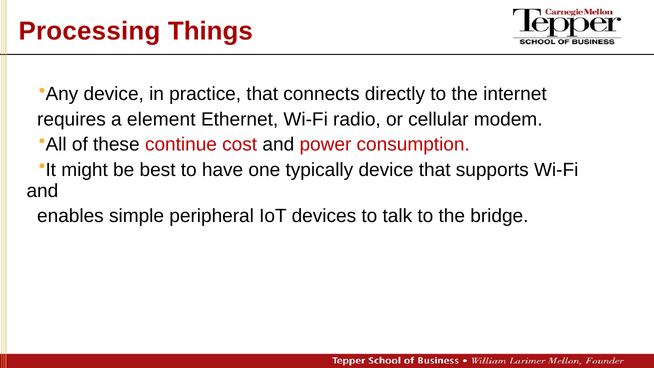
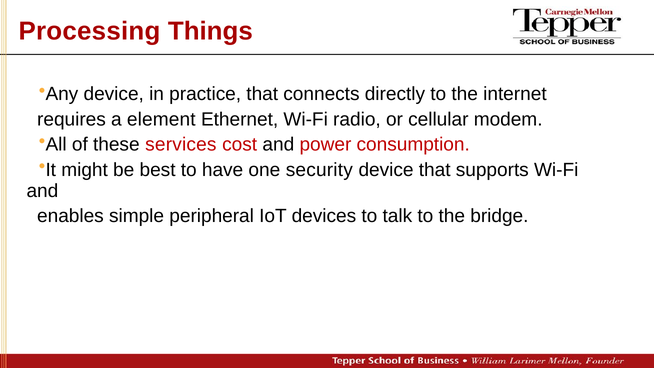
continue: continue -> services (181, 144)
typically: typically -> security (319, 170)
